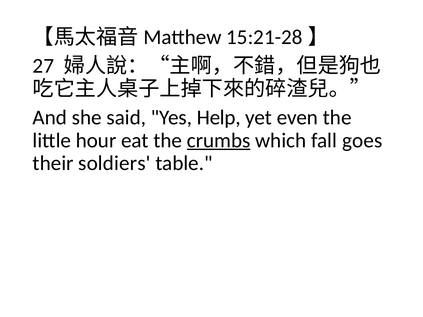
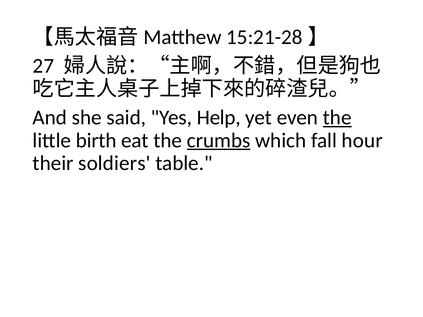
the underline: none -> present (337, 118)
hour: hour -> birth (96, 140)
goes: goes -> hour (362, 140)
